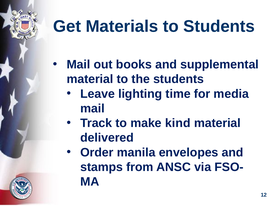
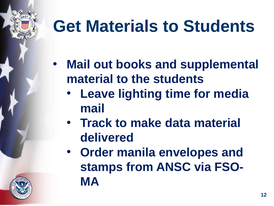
kind: kind -> data (178, 123)
